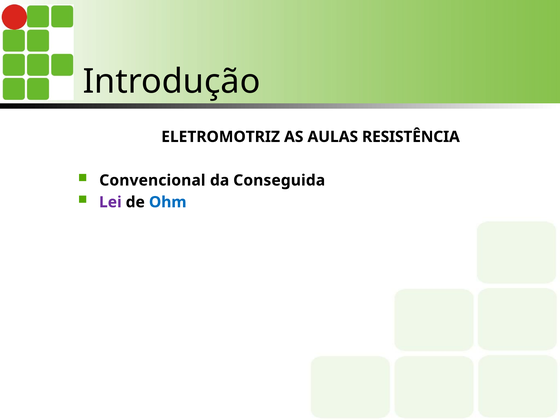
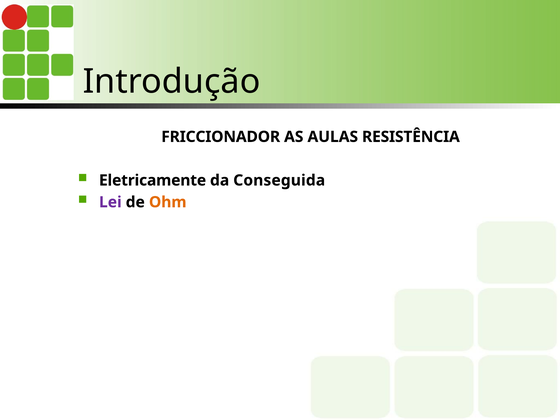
ELETROMOTRIZ: ELETROMOTRIZ -> FRICCIONADOR (221, 137)
Convencional: Convencional -> Eletricamente (153, 180)
Ohm colour: blue -> orange (168, 202)
